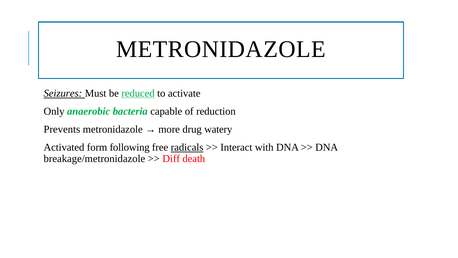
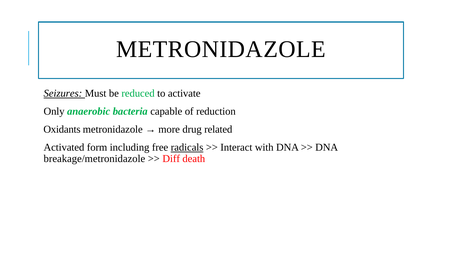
reduced underline: present -> none (138, 93)
Prevents: Prevents -> Oxidants (62, 129)
watery: watery -> related (218, 129)
following: following -> including (130, 147)
